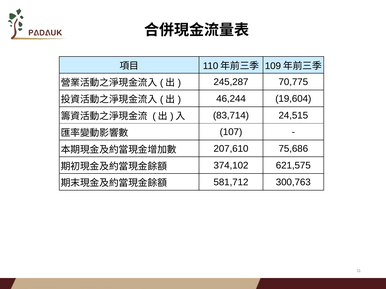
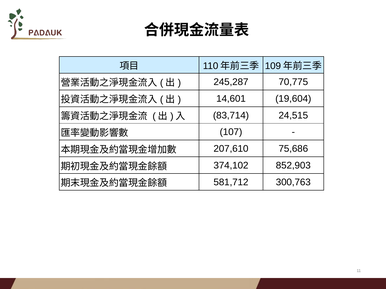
46,244: 46,244 -> 14,601 (231, 99)
621,575: 621,575 -> 852,903 (293, 166)
